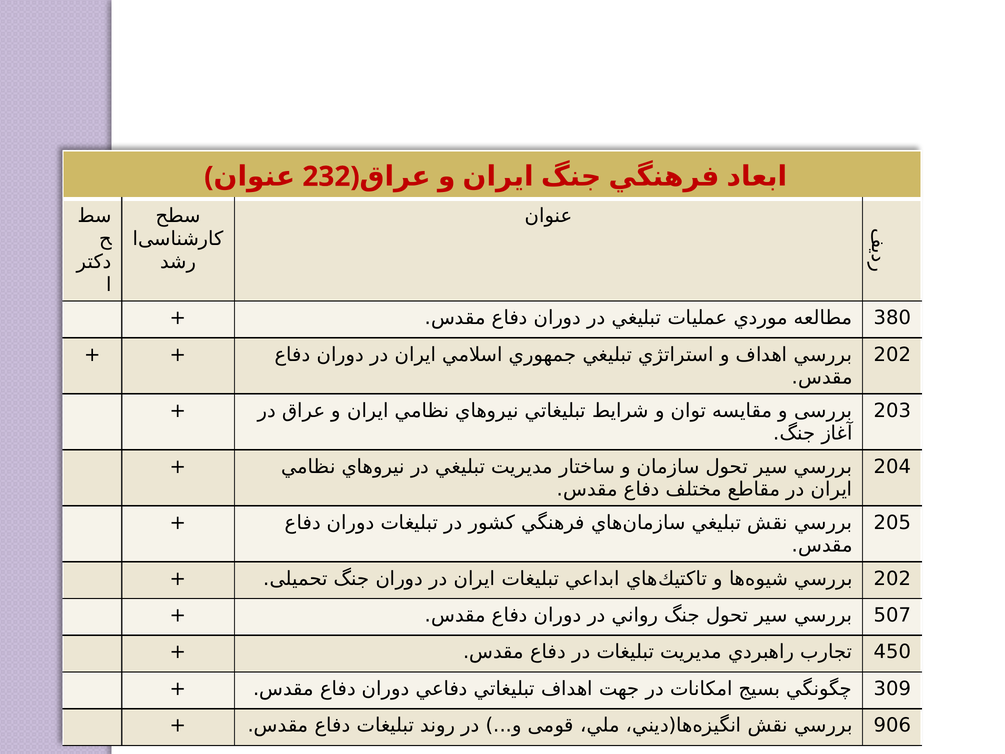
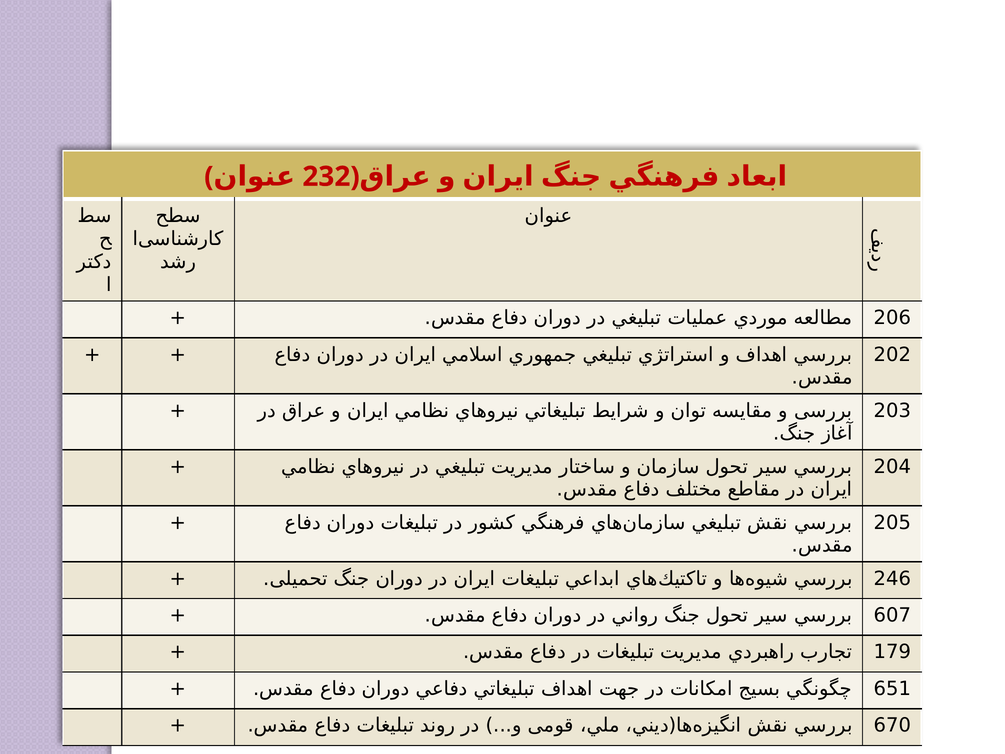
380: 380 -> 206 (892, 318)
202: 202 -> 246 (892, 578)
507: 507 -> 607 (892, 615)
450: 450 -> 179 (892, 652)
309: 309 -> 651 (892, 689)
906: 906 -> 670 (892, 725)
